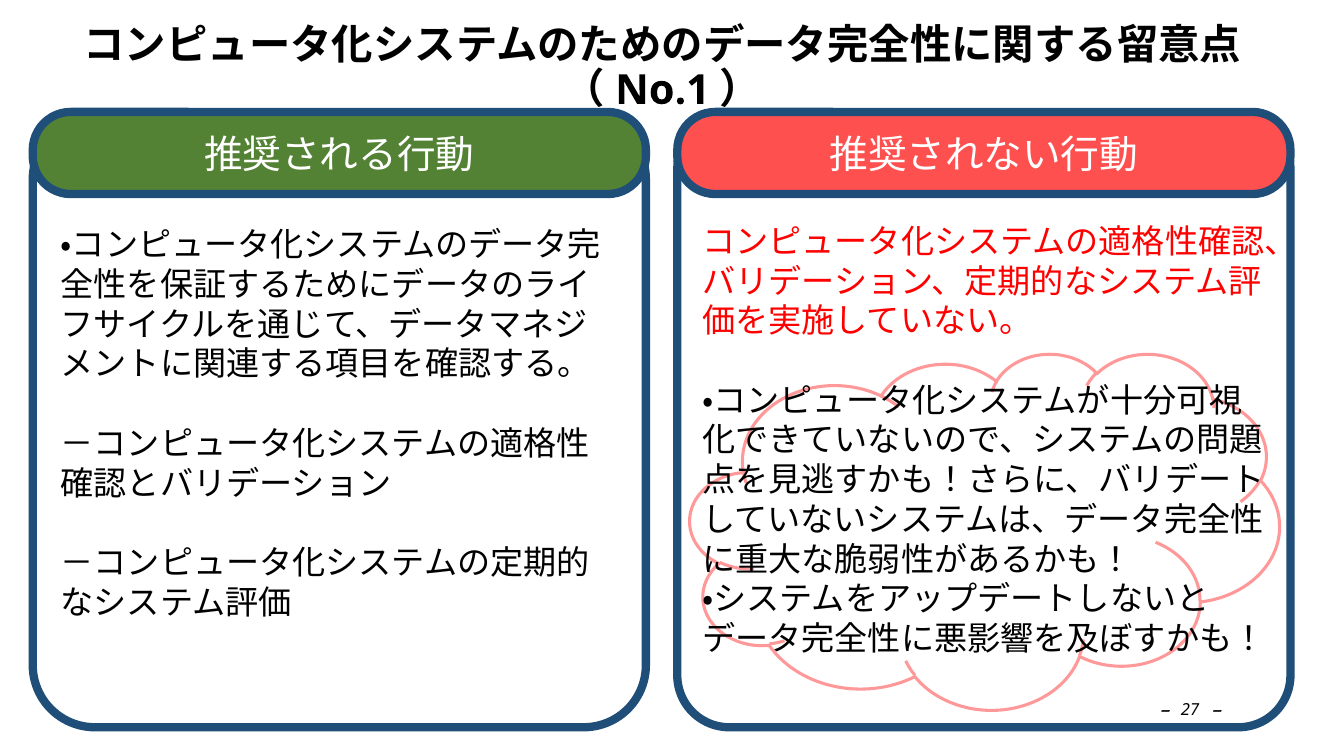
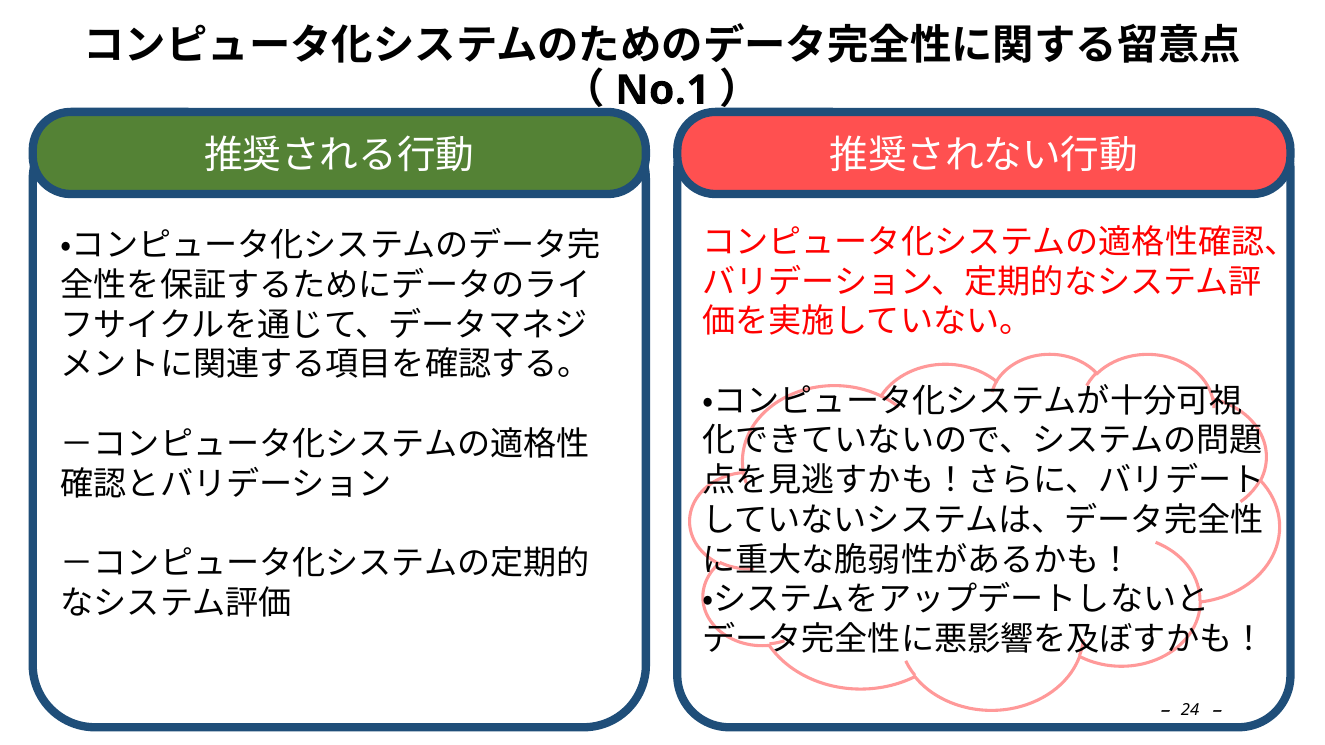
27: 27 -> 24 (1190, 710)
